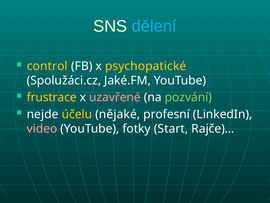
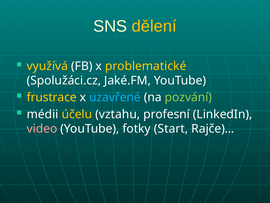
dělení colour: light blue -> yellow (154, 26)
control: control -> využívá (47, 66)
psychopatické: psychopatické -> problematické (146, 66)
uzavřené colour: pink -> light blue (115, 97)
nejde: nejde -> médii (43, 114)
nějaké: nějaké -> vztahu (118, 114)
